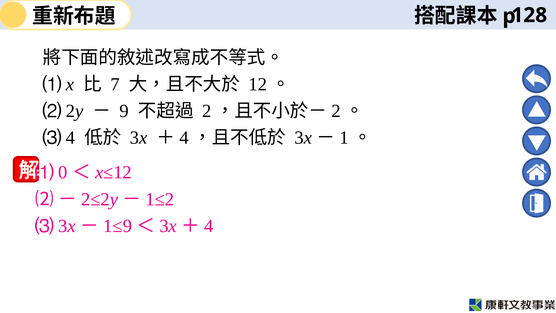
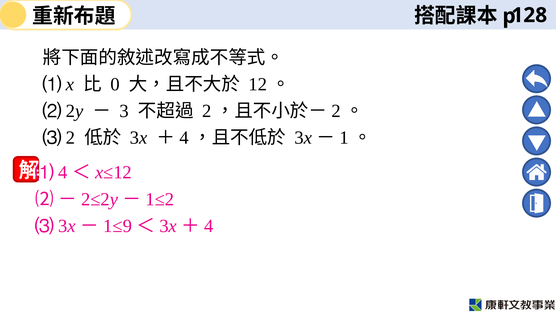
7: 7 -> 0 (115, 84)
9: 9 -> 3 (124, 111)
⑶ 4: 4 -> 2 (71, 138)
⑴ 0: 0 -> 4 (63, 172)
